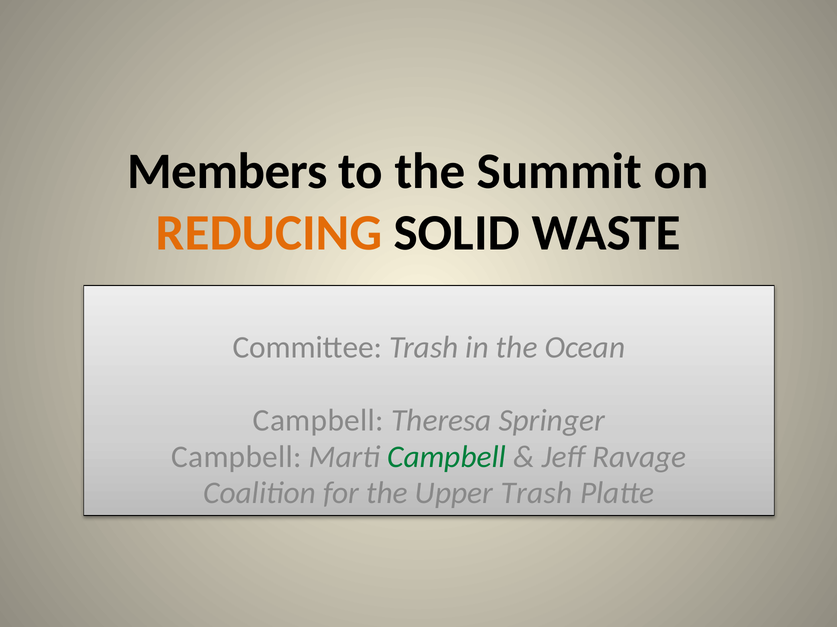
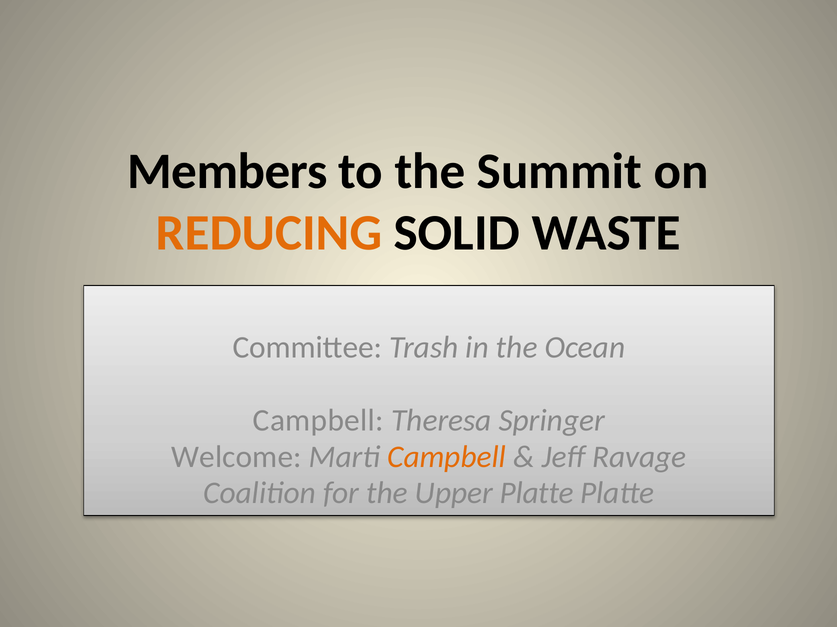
Campbell: Campbell -> Welcome (236, 457)
Campbell colour: green -> orange (447, 457)
Upper Trash: Trash -> Platte (537, 494)
